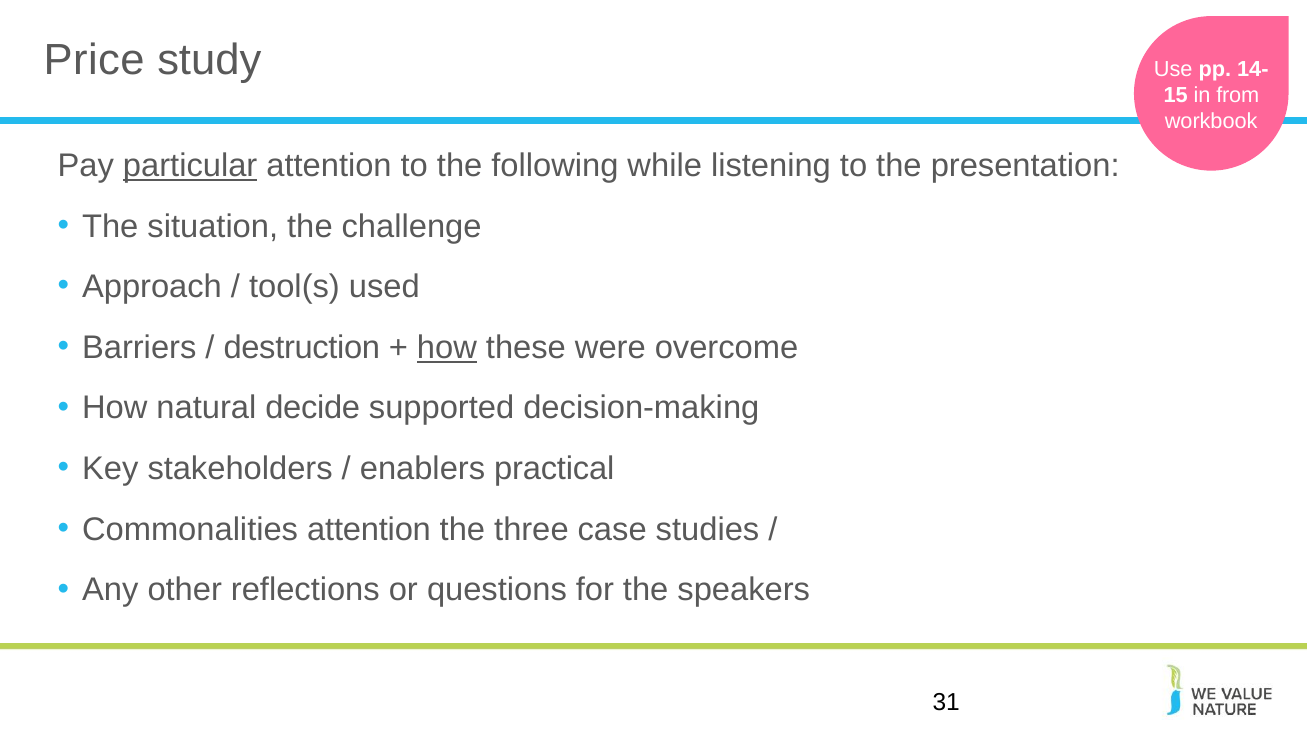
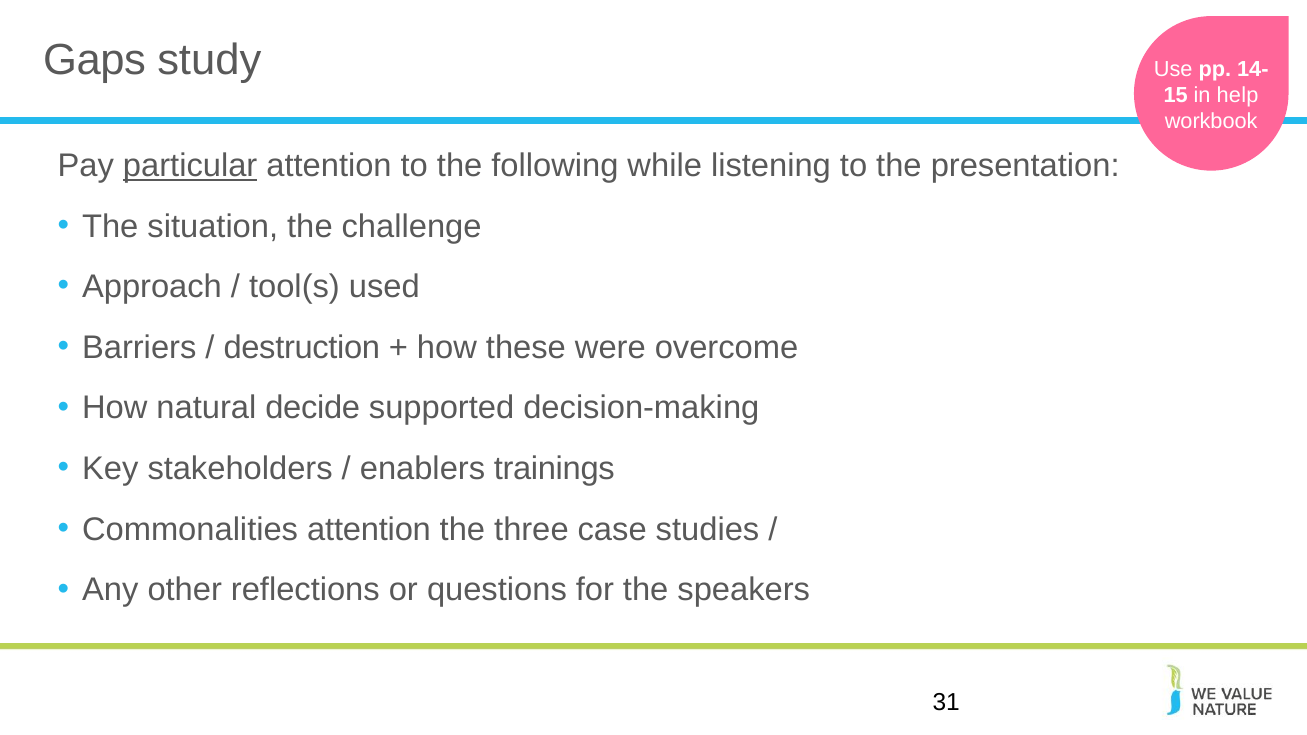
Price: Price -> Gaps (95, 60)
from: from -> help (1238, 95)
how underline: present -> none (447, 348)
practical: practical -> trainings (554, 469)
